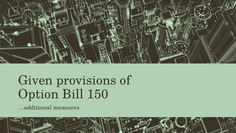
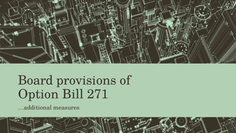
Given: Given -> Board (35, 80)
150: 150 -> 271 (98, 94)
